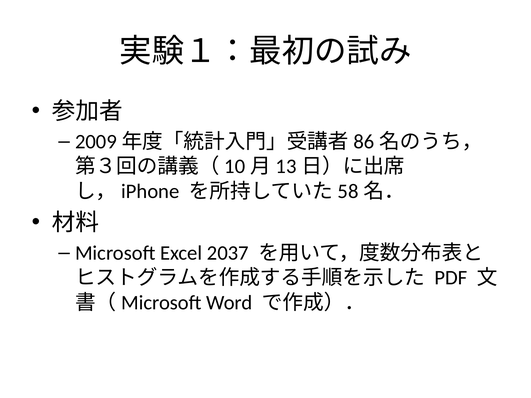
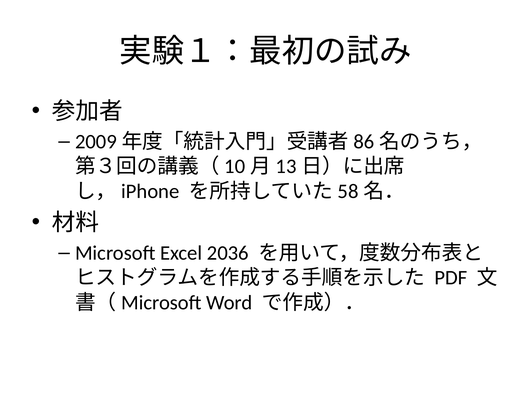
2037: 2037 -> 2036 (228, 253)
